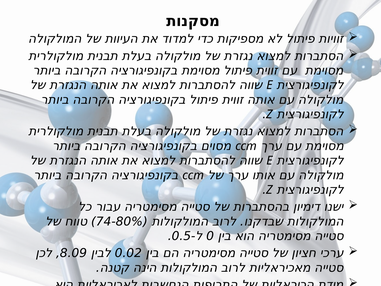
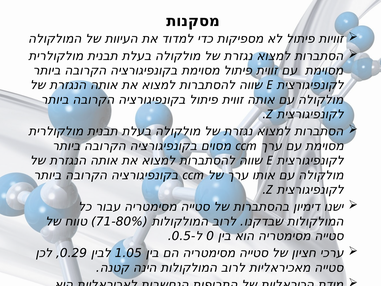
74-80%: 74-80% -> 71-80% (119, 221)
8.09: 8.09 -> 0.29 (73, 253)
0.02: 0.02 -> 1.05 (128, 253)
